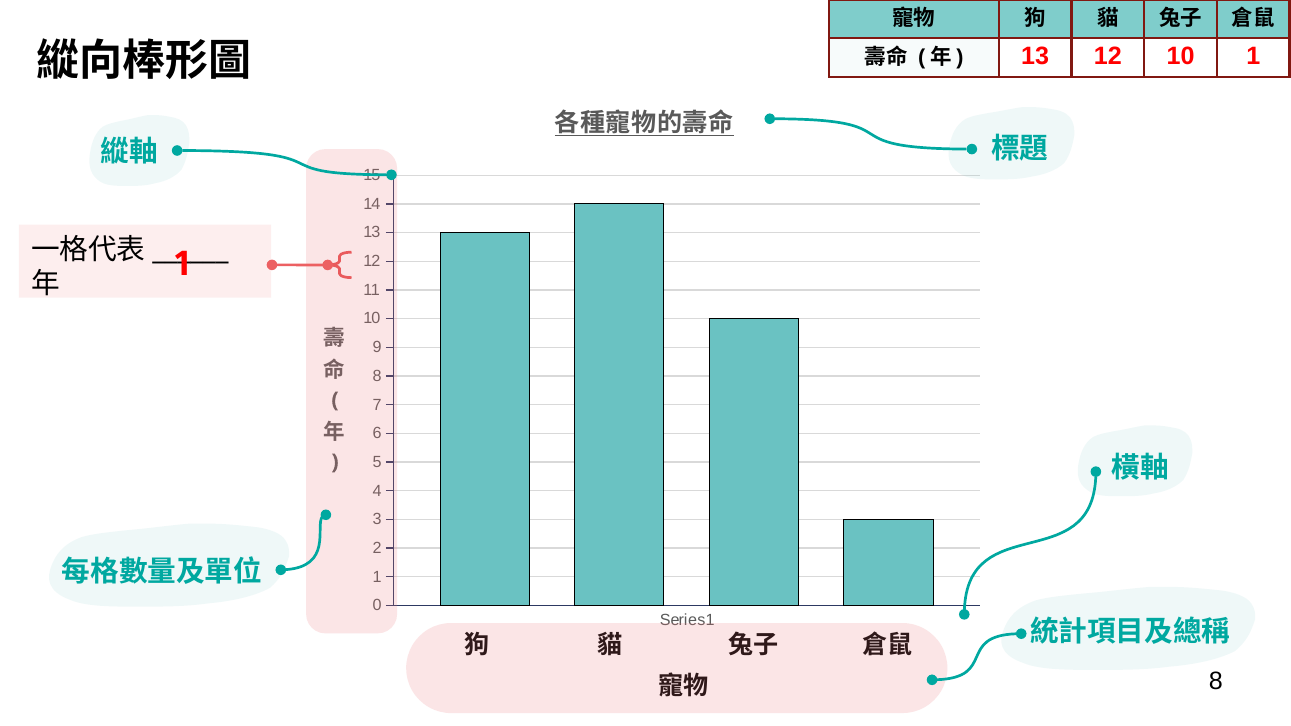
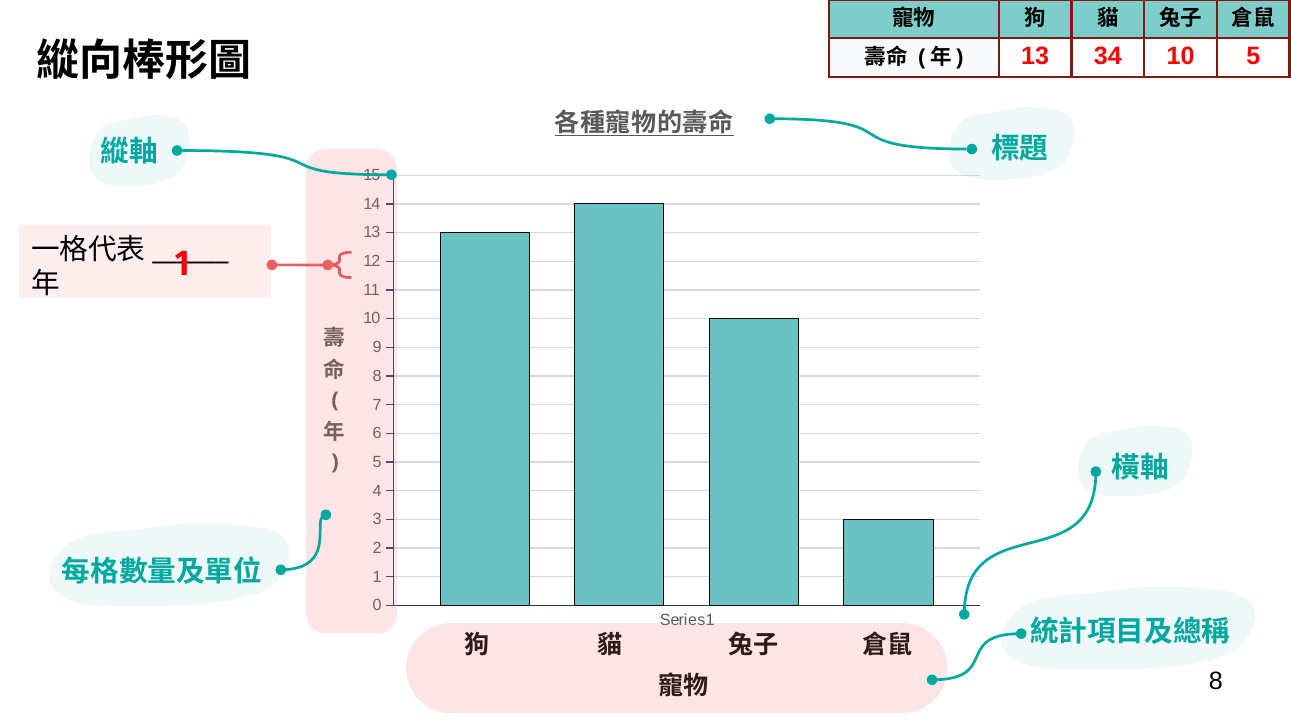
13 12: 12 -> 34 (1108, 56)
10 1: 1 -> 5 (1253, 56)
